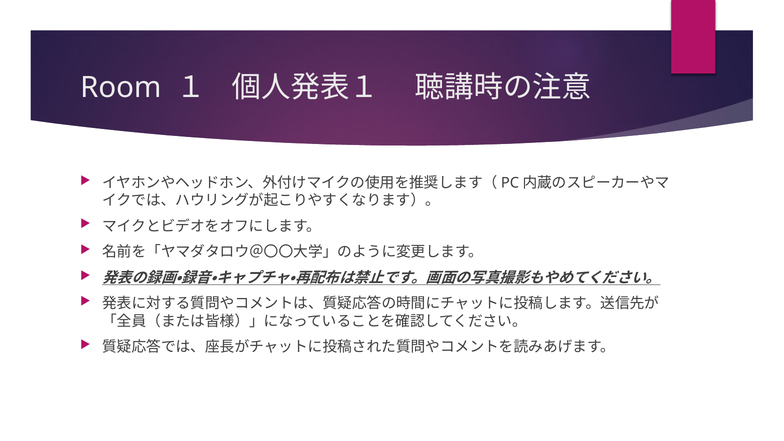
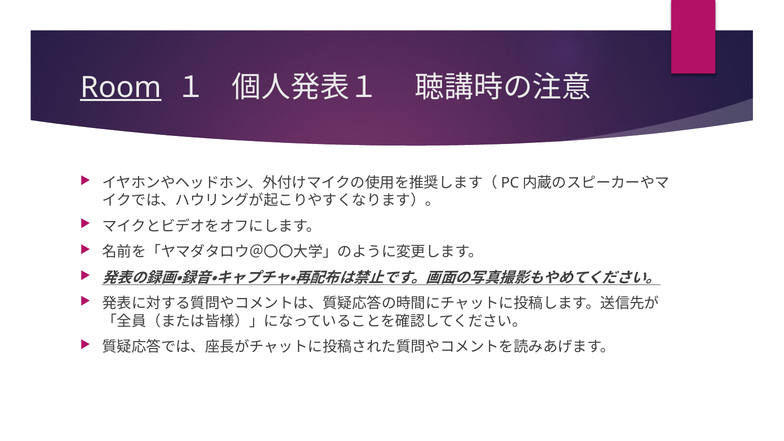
Room underline: none -> present (121, 87)
